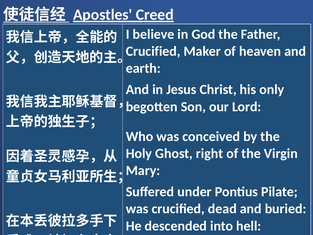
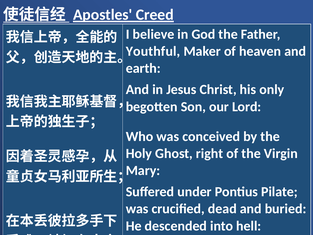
Crucified: Crucified -> Youthful (153, 51)
